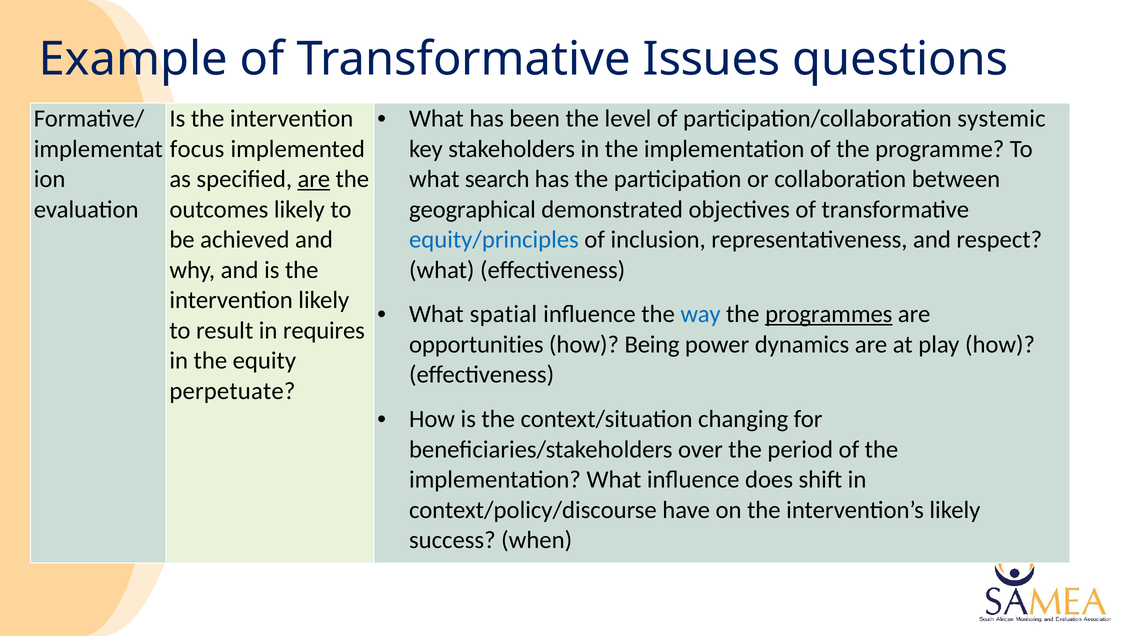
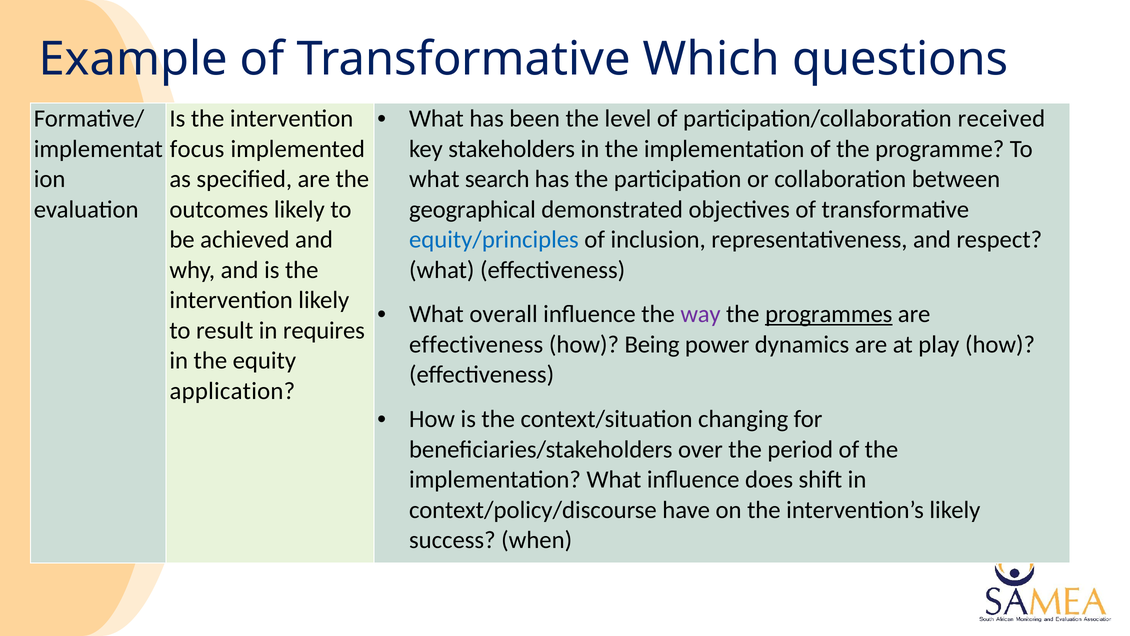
Issues: Issues -> Which (712, 59)
systemic: systemic -> received (1001, 119)
are underline: present -> none (314, 179)
spatial: spatial -> overall (504, 314)
way colour: blue -> purple (701, 314)
opportunities: opportunities -> effectiveness (476, 344)
perpetuate: perpetuate -> application (232, 391)
